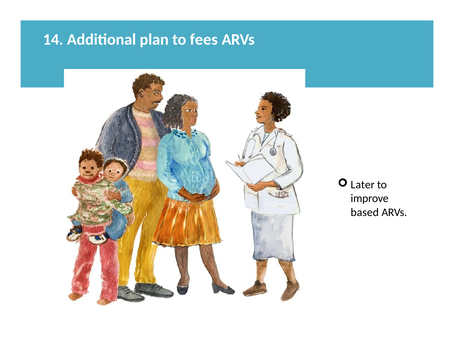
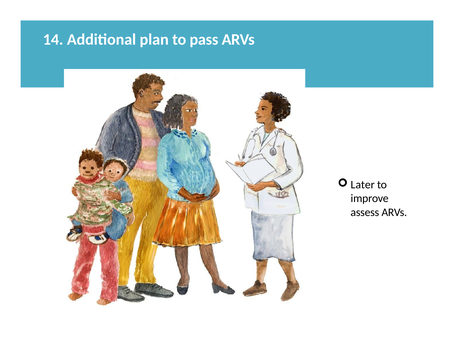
fees: fees -> pass (204, 40)
based: based -> assess (365, 212)
